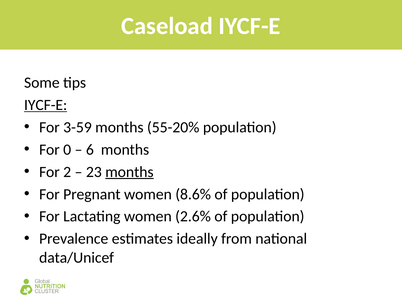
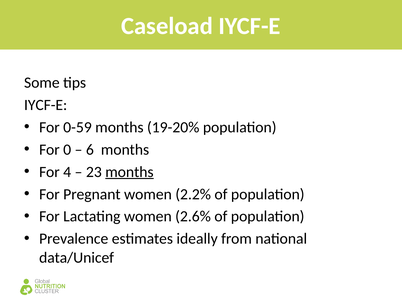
IYCF-E underline: present -> none (46, 105)
3-59: 3-59 -> 0-59 (77, 127)
55-20%: 55-20% -> 19-20% (173, 127)
2: 2 -> 4 (67, 172)
8.6%: 8.6% -> 2.2% (193, 195)
